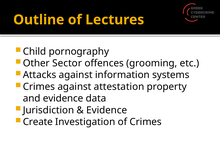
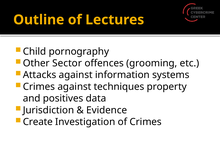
attestation: attestation -> techniques (119, 87)
and evidence: evidence -> positives (63, 98)
